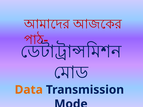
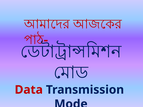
Data colour: orange -> red (29, 90)
